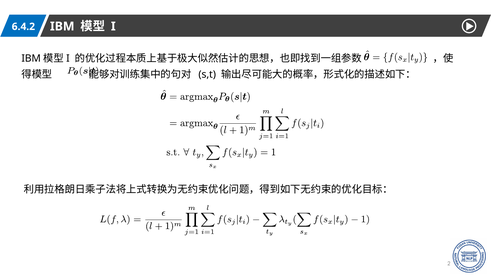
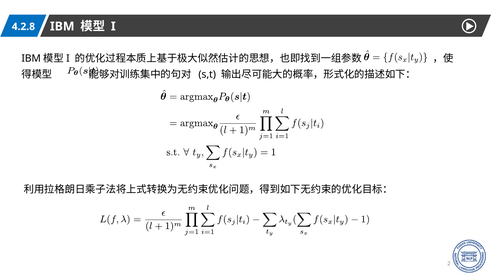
6.4.2: 6.4.2 -> 4.2.8 (23, 27)
